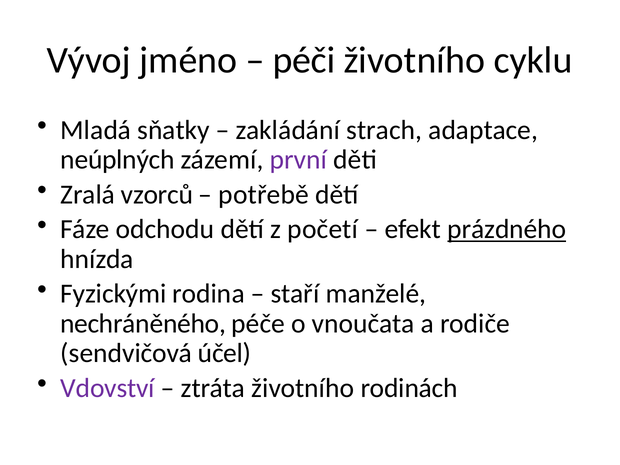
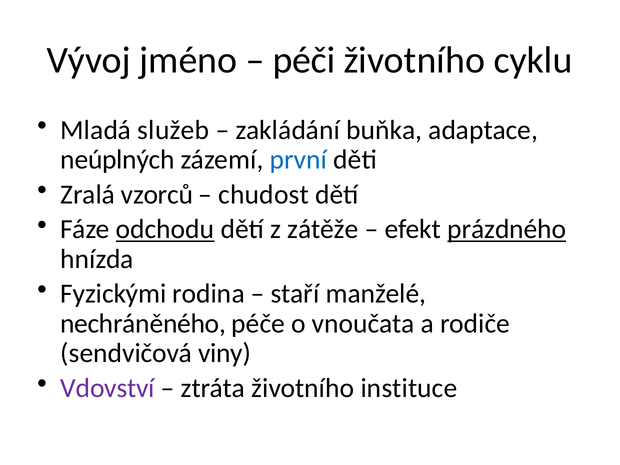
sňatky: sňatky -> služeb (173, 130)
strach: strach -> buňka (384, 130)
první colour: purple -> blue (298, 160)
potřebě: potřebě -> chudost (264, 195)
odchodu underline: none -> present (165, 229)
početí: početí -> zátěže (323, 229)
účel: účel -> viny (225, 353)
rodinách: rodinách -> instituce (409, 388)
